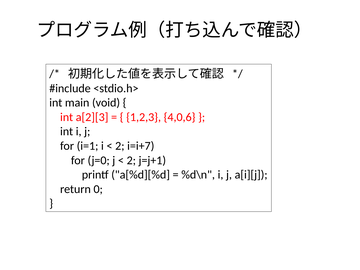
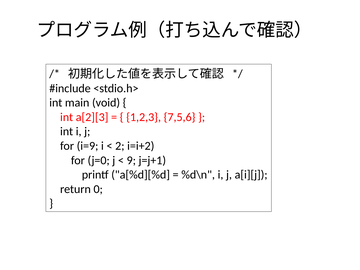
4,0,6: 4,0,6 -> 7,5,6 (180, 117)
i=1: i=1 -> i=9 (88, 146)
i=i+7: i=i+7 -> i=i+2 (141, 146)
2: 2 -> 9 (131, 160)
